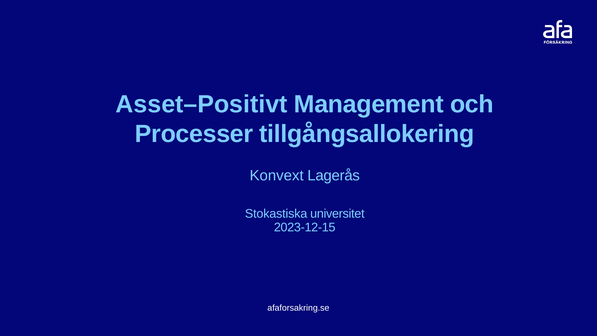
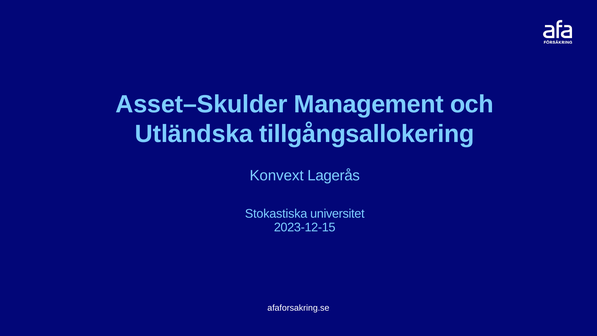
Asset–Positivt: Asset–Positivt -> Asset–Skulder (202, 104)
Processer: Processer -> Utländska (194, 134)
